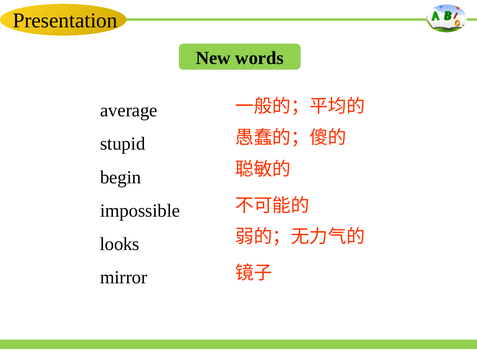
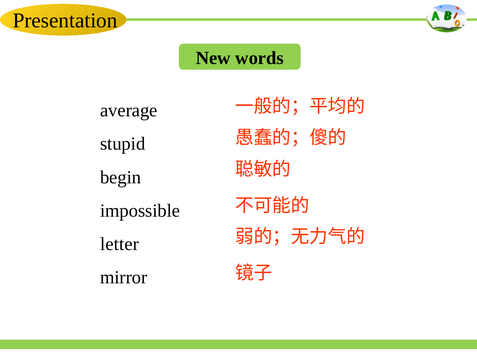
looks: looks -> letter (120, 244)
